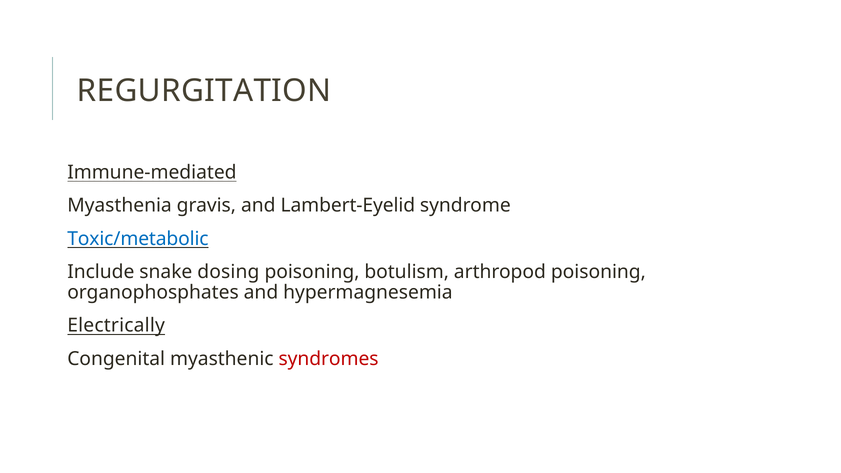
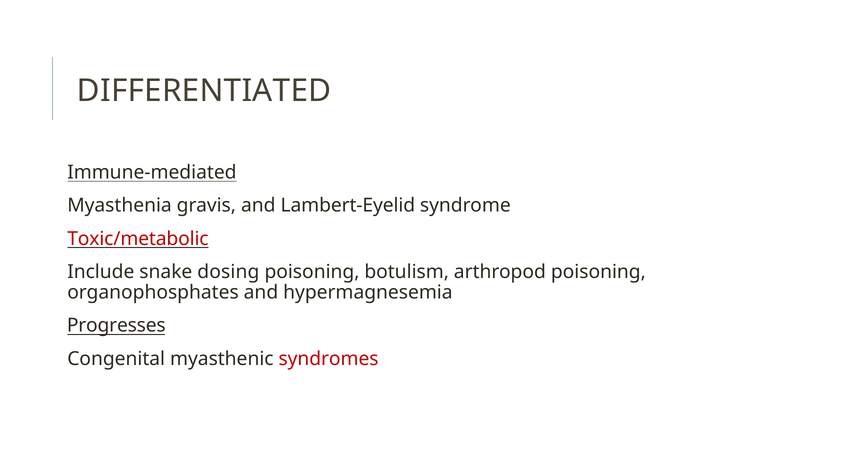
REGURGITATION: REGURGITATION -> DIFFERENTIATED (204, 91)
Toxic/metabolic colour: blue -> red (138, 239)
Electrically: Electrically -> Progresses (116, 326)
